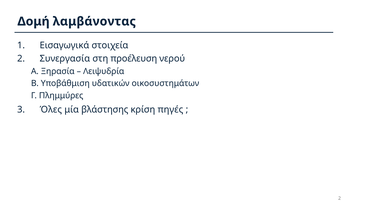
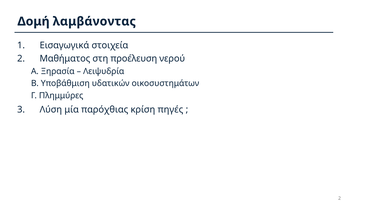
Συνεργασία: Συνεργασία -> Μαθήματος (65, 59)
Όλες: Όλες -> Λύση (51, 109)
βλάστησης: βλάστησης -> παρόχθιας (105, 109)
